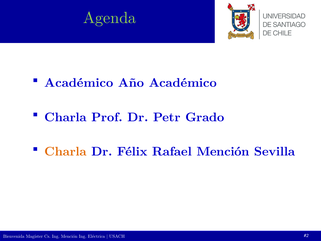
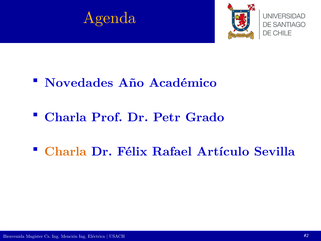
Agenda colour: light green -> yellow (110, 18)
Académico: Académico -> Novedades (79, 83)
Rafael Mención: Mención -> Artículo (223, 151)
